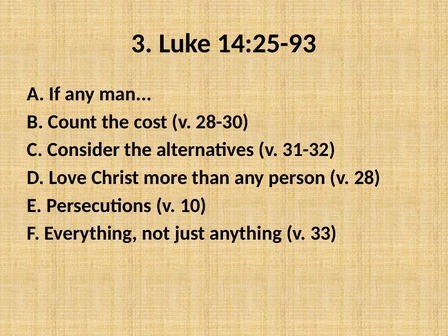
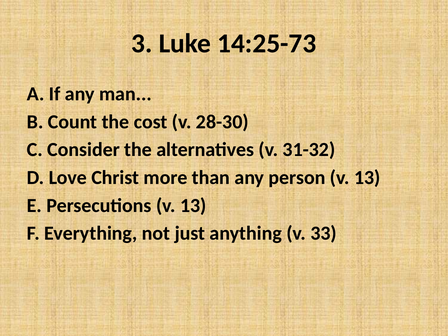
14:25-93: 14:25-93 -> 14:25-73 (267, 43)
person v 28: 28 -> 13 (367, 178)
Persecutions v 10: 10 -> 13 (193, 206)
